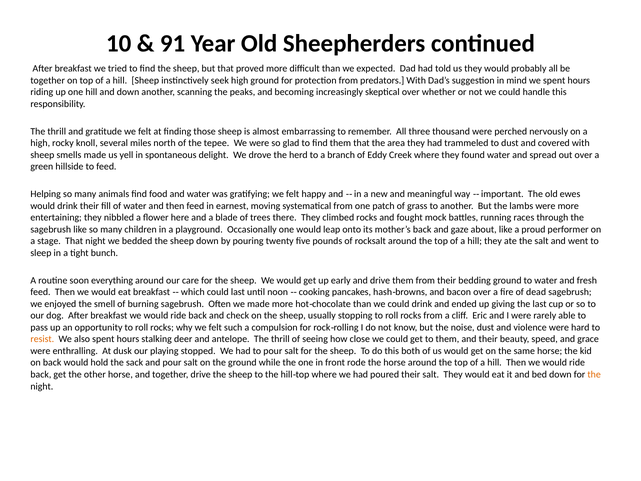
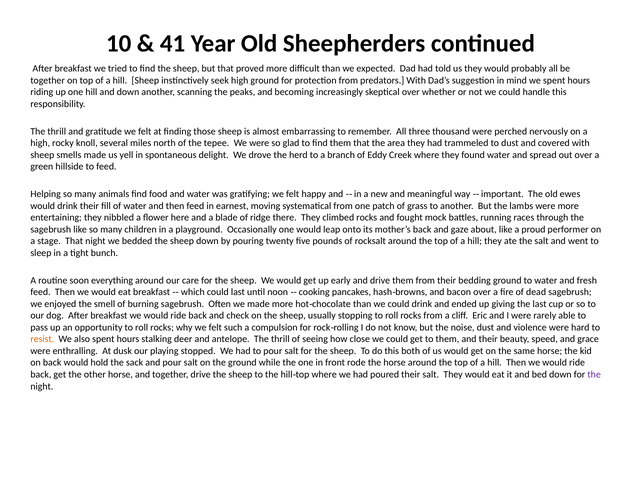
91: 91 -> 41 (173, 43)
trees: trees -> ridge (260, 218)
the colour: orange -> purple (594, 374)
